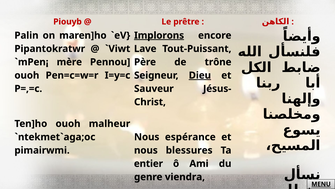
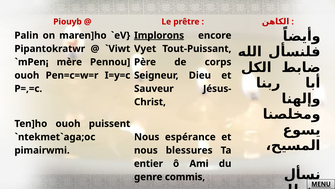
Lave: Lave -> Vyet (145, 49)
trône: trône -> corps (218, 62)
Dieu underline: present -> none (200, 75)
malheur: malheur -> puissent (110, 123)
viendra: viendra -> commis (185, 176)
